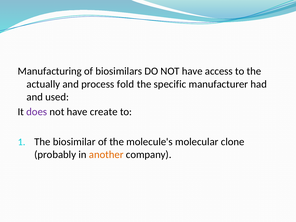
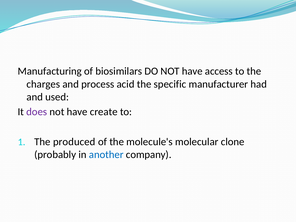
actually: actually -> charges (43, 84)
fold: fold -> acid (126, 84)
biosimilar: biosimilar -> produced (74, 142)
another colour: orange -> blue (106, 155)
